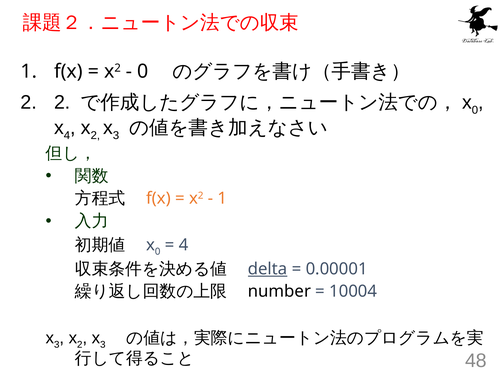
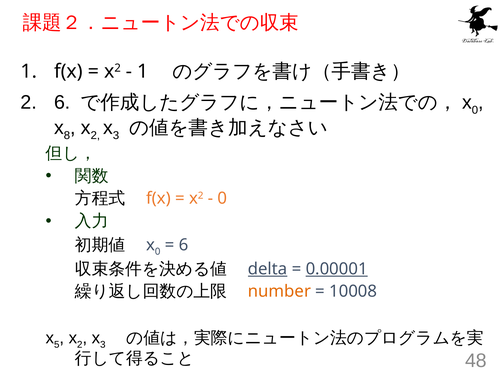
0: 0 -> 1 (143, 71)
2: 2 -> 6 (62, 102)
4: 4 -> 8 (67, 135)
1: 1 -> 0 (222, 199)
4: 4 -> 6 (184, 245)
0.00001 underline: none -> present (337, 269)
number colour: black -> orange (279, 292)
10004: 10004 -> 10008 (353, 292)
3: 3 -> 5 (57, 345)
